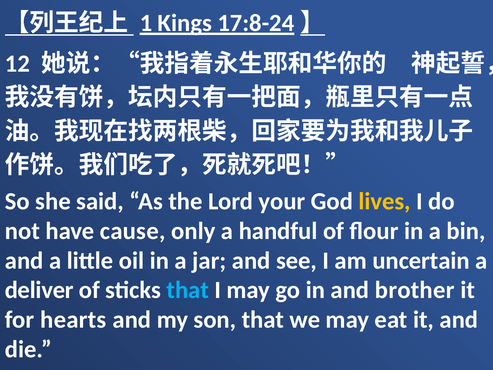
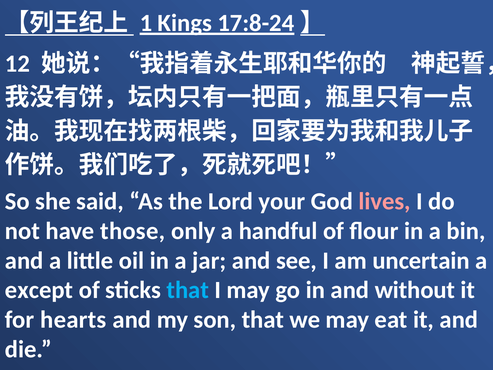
lives colour: yellow -> pink (385, 201)
cause: cause -> those (133, 231)
deliver: deliver -> except (39, 290)
brother: brother -> without (415, 290)
